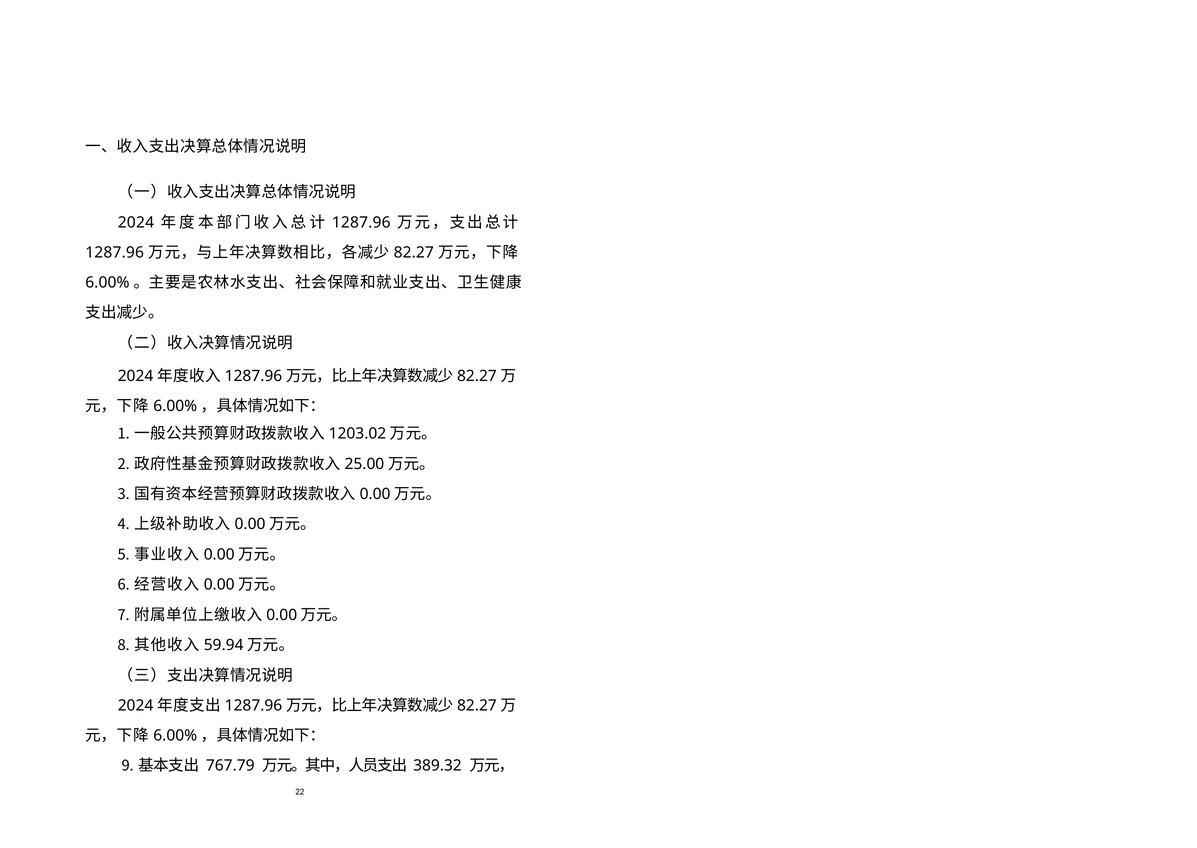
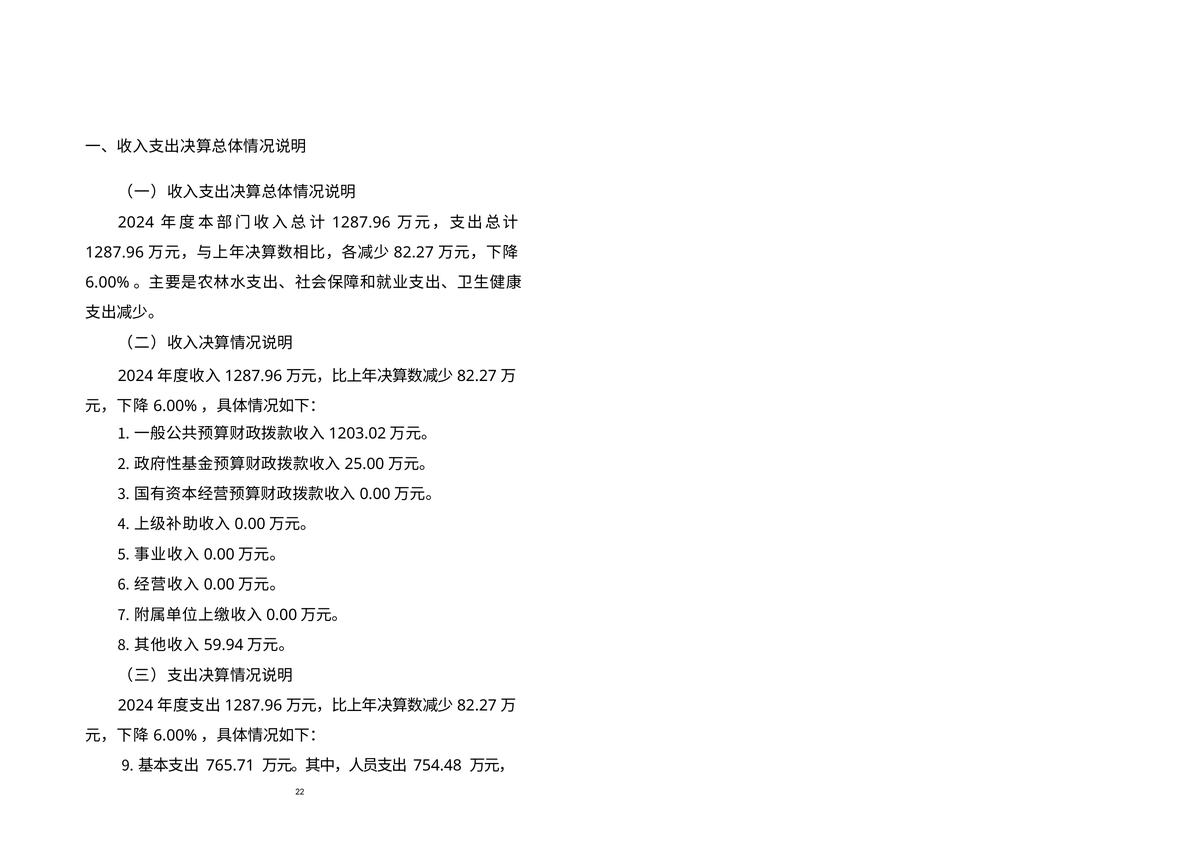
767.79: 767.79 -> 765.71 (230, 765)
389.32: 389.32 -> 754.48 (437, 765)
